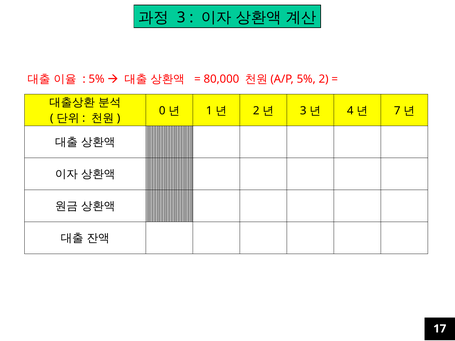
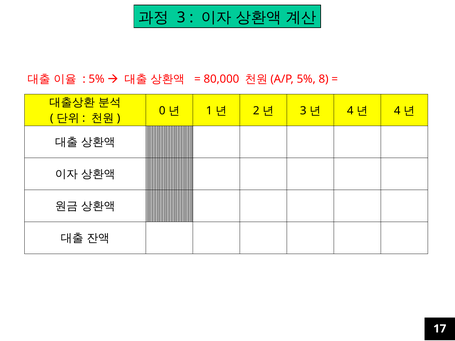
5% 2: 2 -> 8 (324, 79)
7: 7 -> 4 (397, 111)
